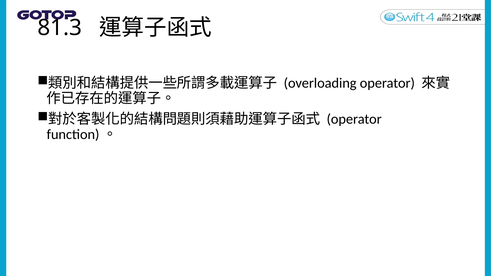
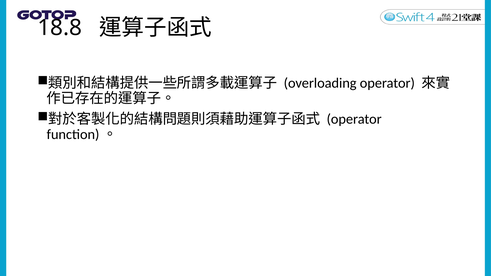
81.3: 81.3 -> 18.8 (60, 28)
